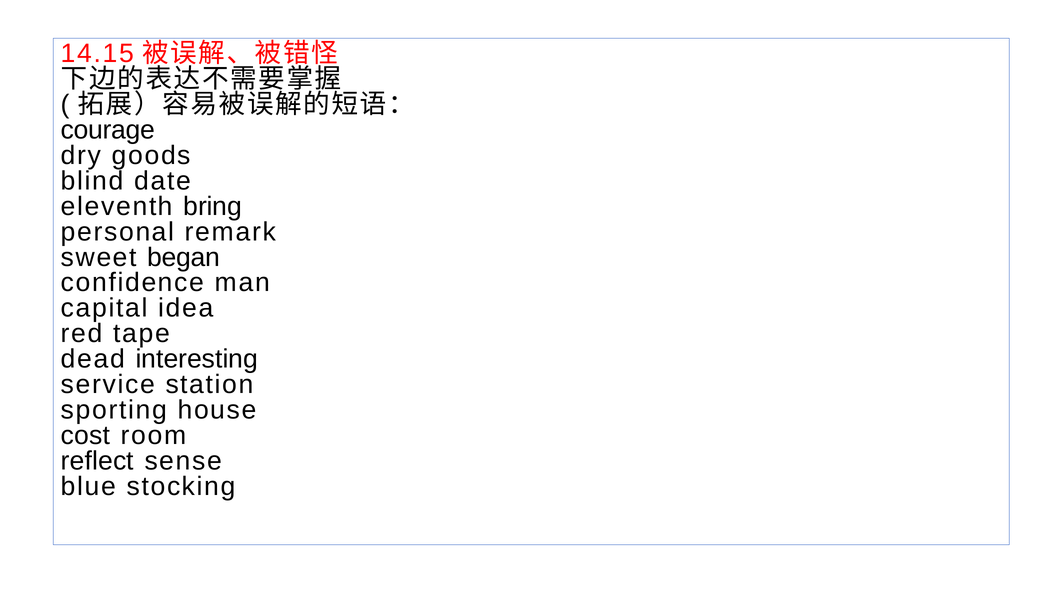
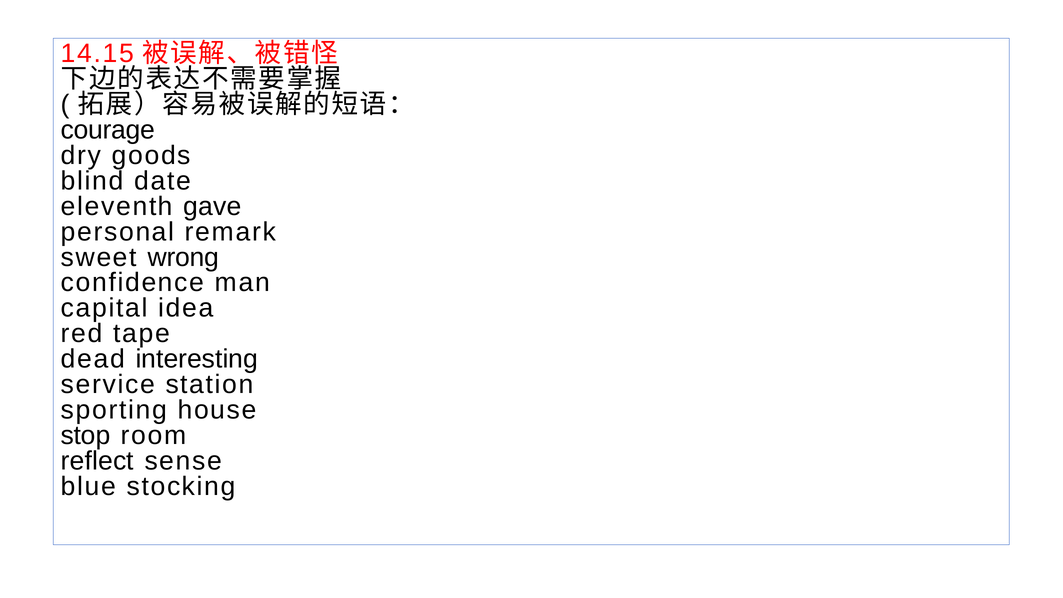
bring: bring -> gave (212, 206)
began: began -> wrong (183, 257)
cost: cost -> stop (86, 435)
